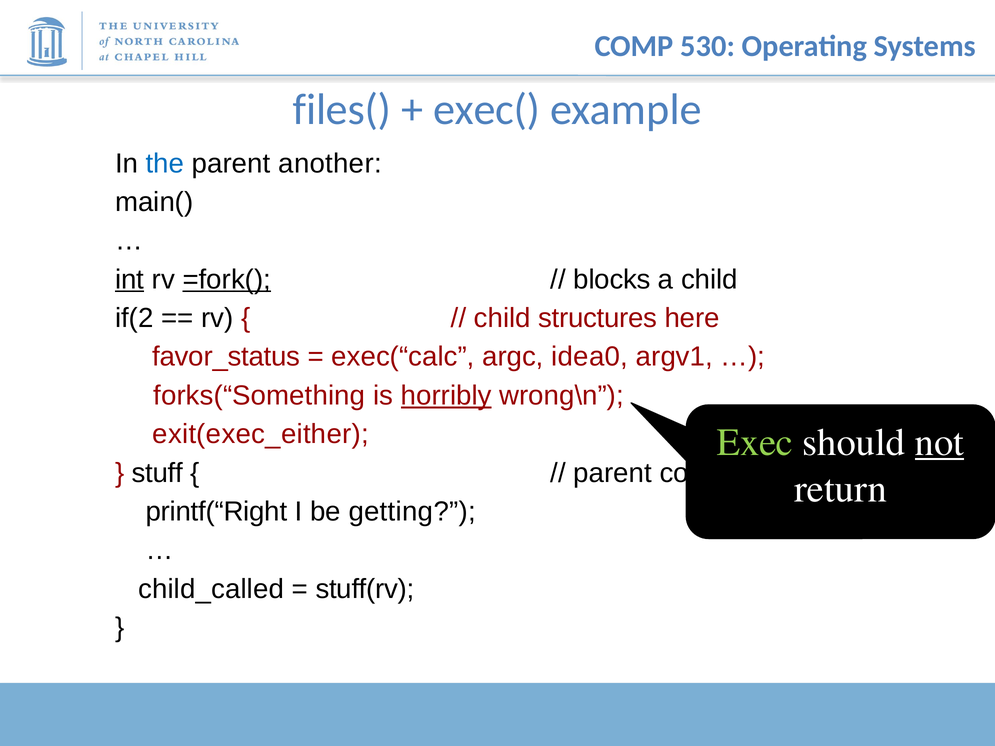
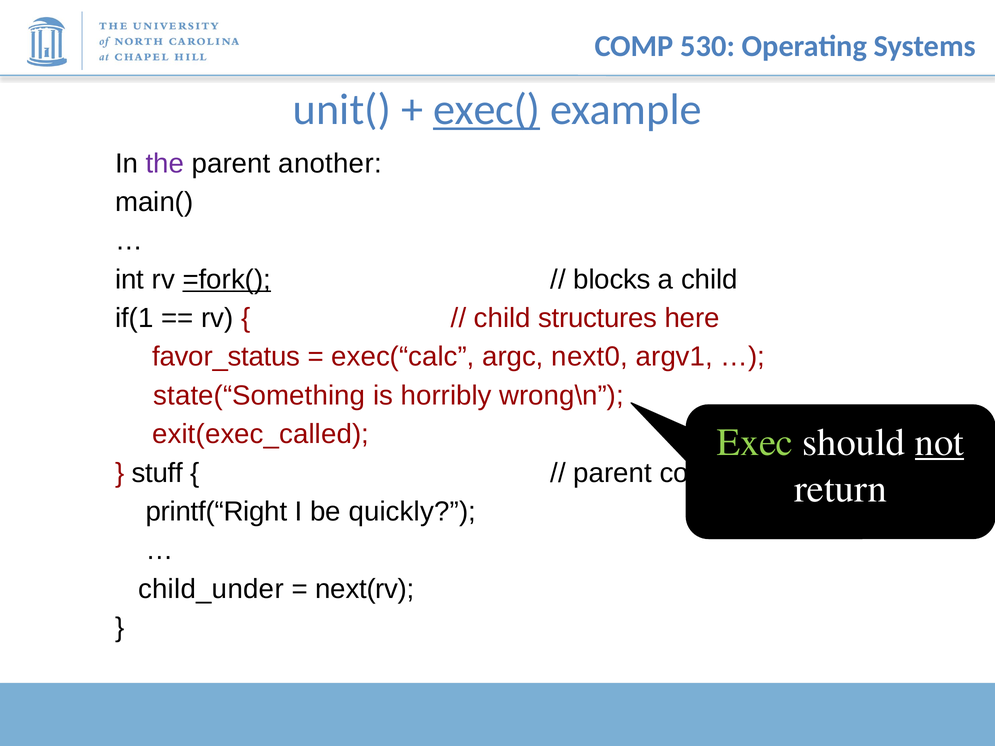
files(: files( -> unit( (342, 110)
exec( underline: none -> present (487, 110)
the colour: blue -> purple (165, 163)
int underline: present -> none (130, 280)
if(2: if(2 -> if(1 (134, 318)
idea0: idea0 -> next0 (590, 357)
forks(“Something: forks(“Something -> state(“Something (259, 396)
horribly underline: present -> none (446, 396)
exit(exec_either: exit(exec_either -> exit(exec_called (261, 434)
getting: getting -> quickly (412, 512)
child_called: child_called -> child_under (211, 589)
stuff(rv: stuff(rv -> next(rv (365, 589)
